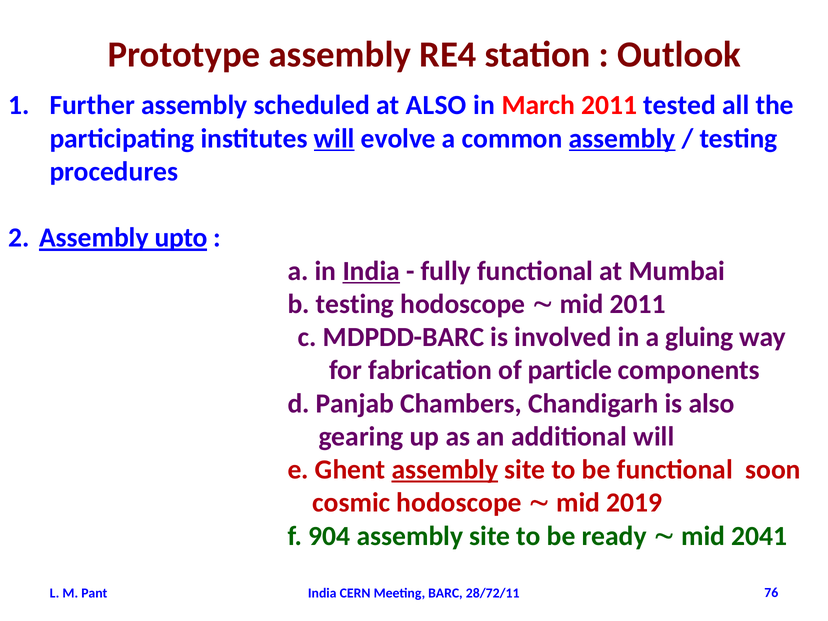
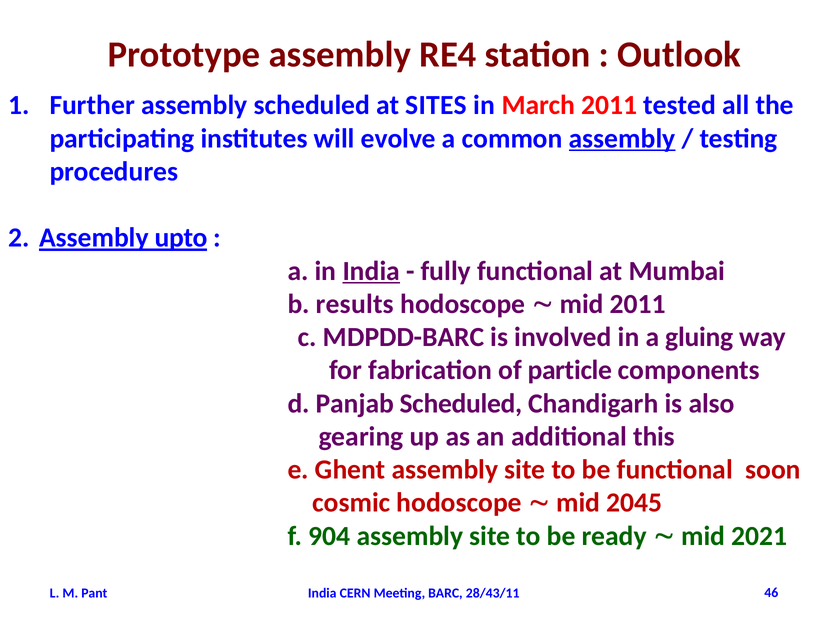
at ALSO: ALSO -> SITES (436, 105)
will underline: present -> none (334, 138)
b testing: testing -> results (355, 304)
Panjab Chambers: Chambers -> Scheduled (461, 403)
additional will: will -> this (654, 437)
assembly underline: present -> none (445, 470)
2019: 2019 -> 2045 (634, 503)
2041: 2041 -> 2021 (759, 536)
28/72/11: 28/72/11 -> 28/43/11 (493, 593)
76: 76 -> 46 (771, 593)
